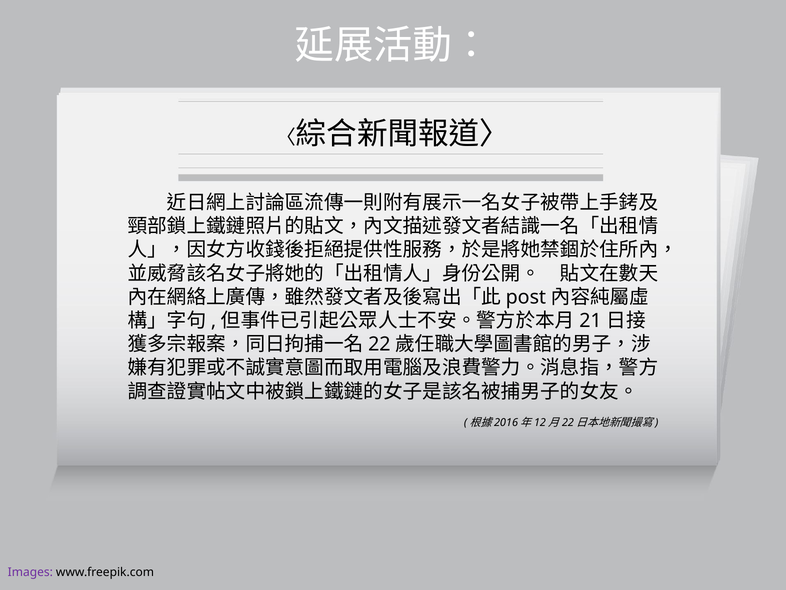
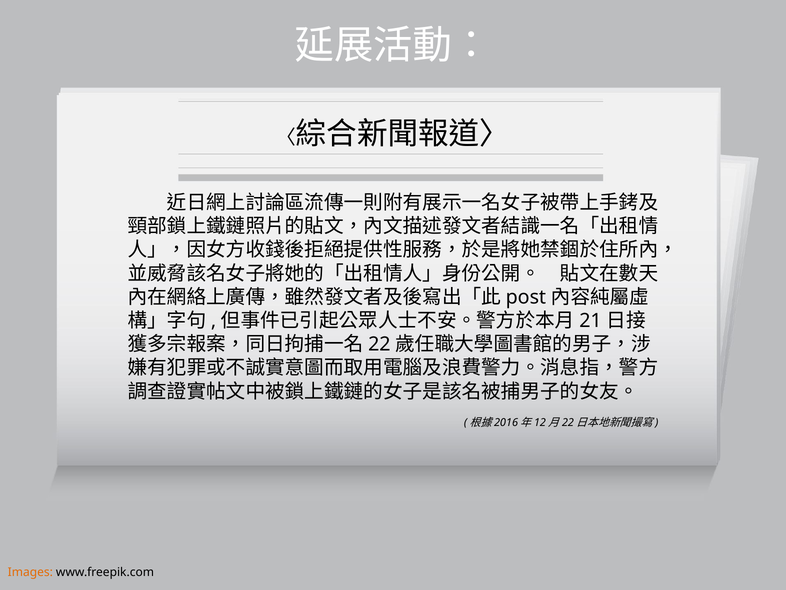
Images colour: purple -> orange (30, 572)
